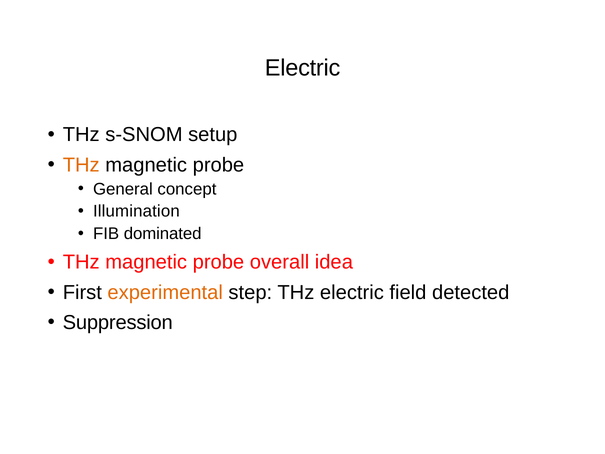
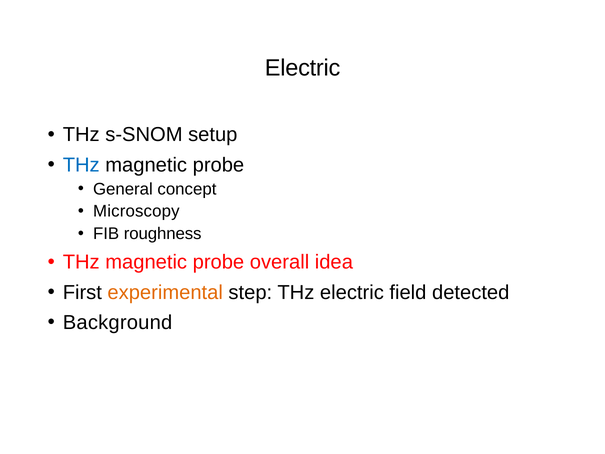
THz colour: orange -> blue (81, 165)
Illumination: Illumination -> Microscopy (136, 211)
dominated: dominated -> roughness (163, 234)
Suppression: Suppression -> Background (118, 322)
